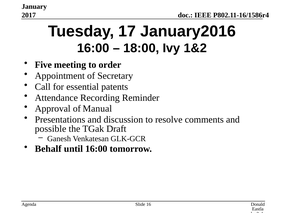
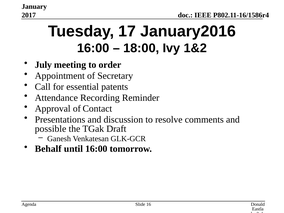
Five: Five -> July (43, 65)
Manual: Manual -> Contact (97, 109)
